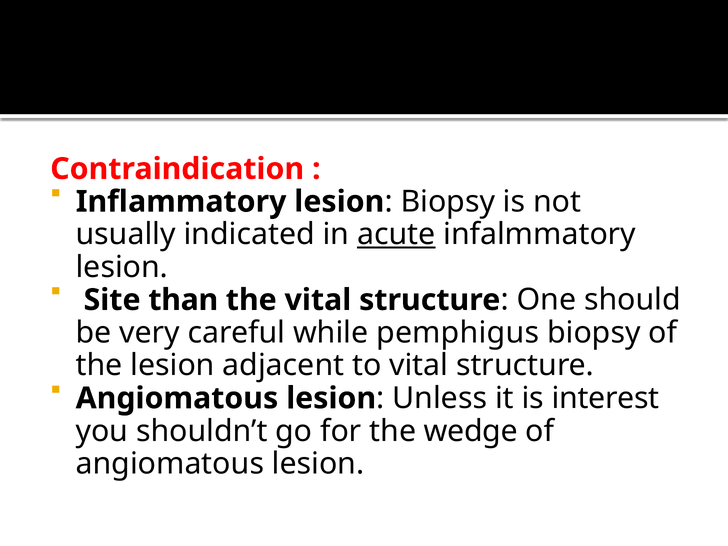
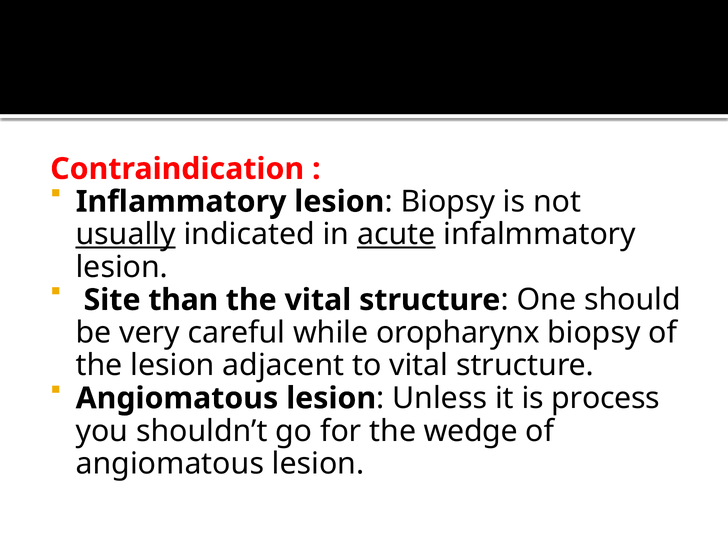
usually underline: none -> present (126, 234)
pemphigus: pemphigus -> oropharynx (458, 333)
interest: interest -> process (606, 398)
